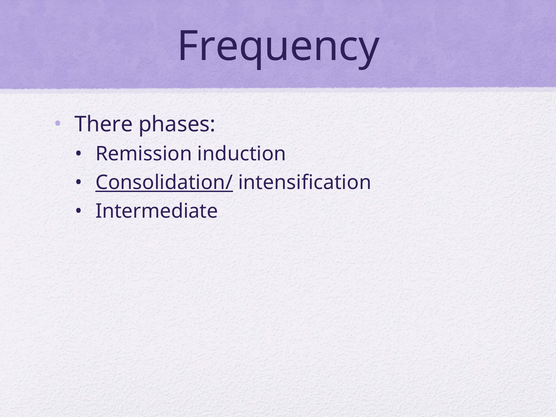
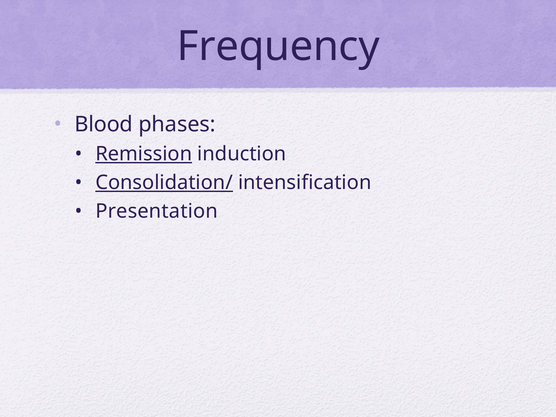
There: There -> Blood (104, 124)
Remission underline: none -> present (144, 154)
Intermediate: Intermediate -> Presentation (157, 211)
